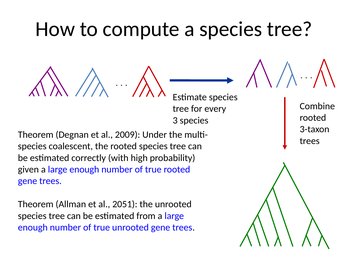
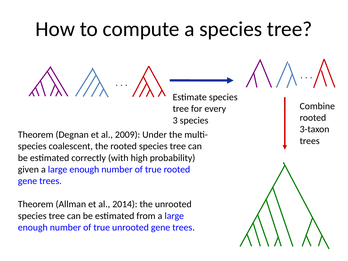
2051: 2051 -> 2014 (125, 204)
